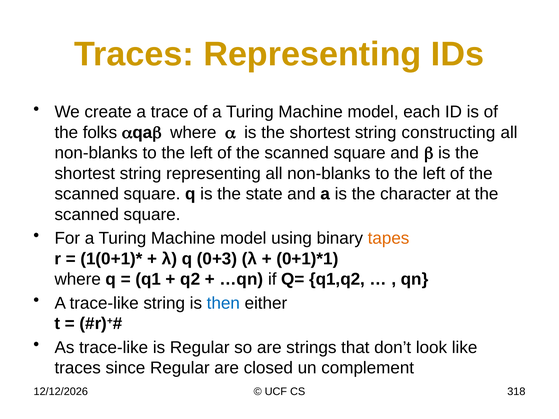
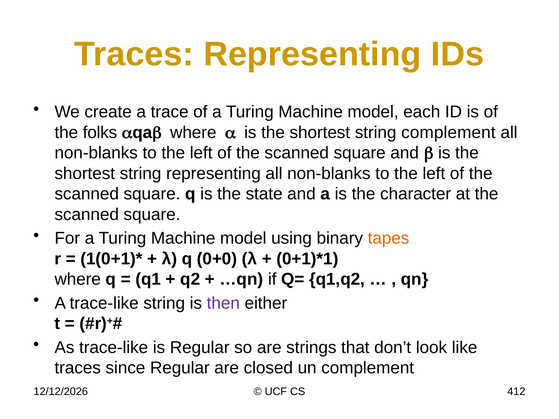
string constructing: constructing -> complement (448, 133)
0+3: 0+3 -> 0+0 (217, 259)
then colour: blue -> purple (223, 303)
318: 318 -> 412 (516, 392)
